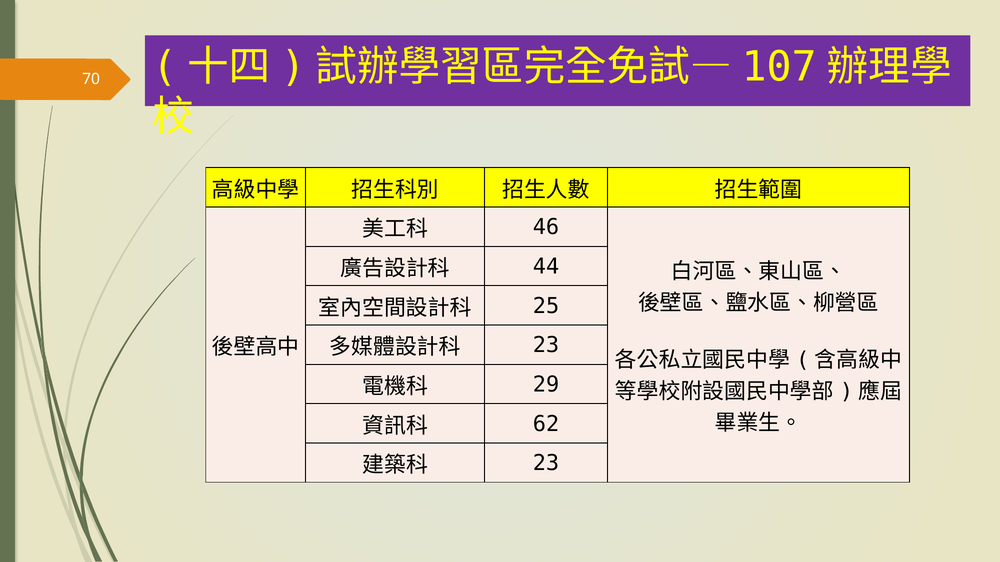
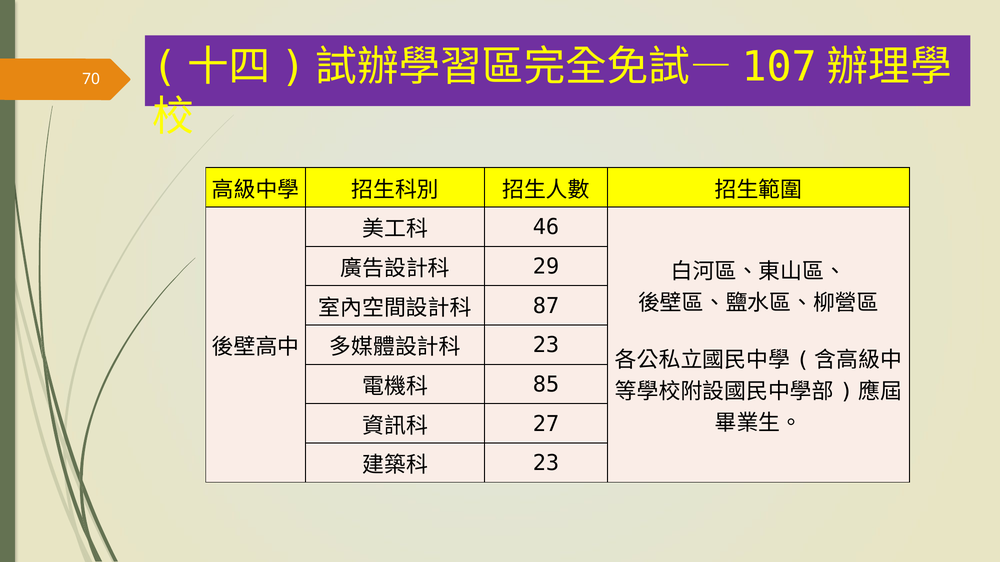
44: 44 -> 29 (546, 267)
25: 25 -> 87 (546, 306)
29: 29 -> 85 (546, 385)
62: 62 -> 27 (546, 424)
